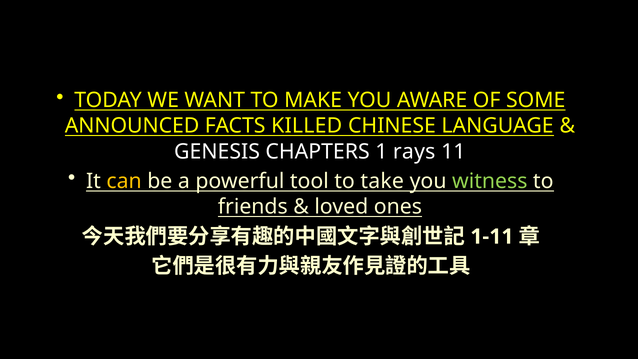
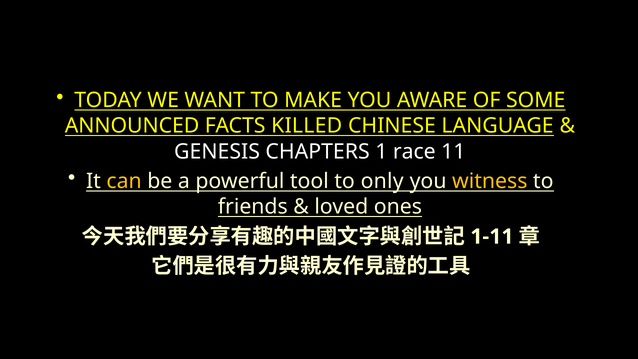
rays: rays -> race (414, 151)
take: take -> only (382, 181)
witness colour: light green -> yellow (490, 181)
